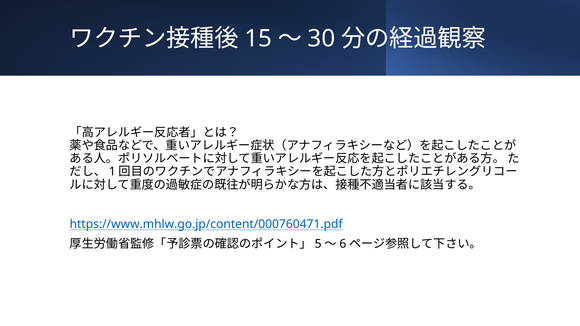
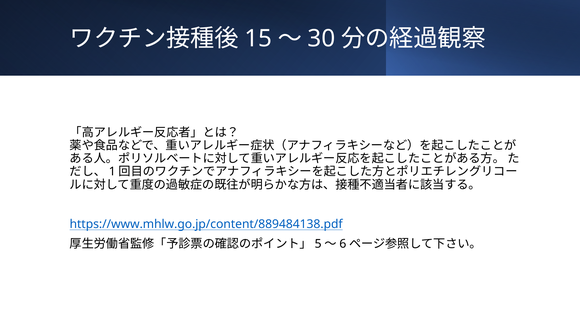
https://www.mhlw.go.jp/content/000760471.pdf: https://www.mhlw.go.jp/content/000760471.pdf -> https://www.mhlw.go.jp/content/889484138.pdf (206, 224)
